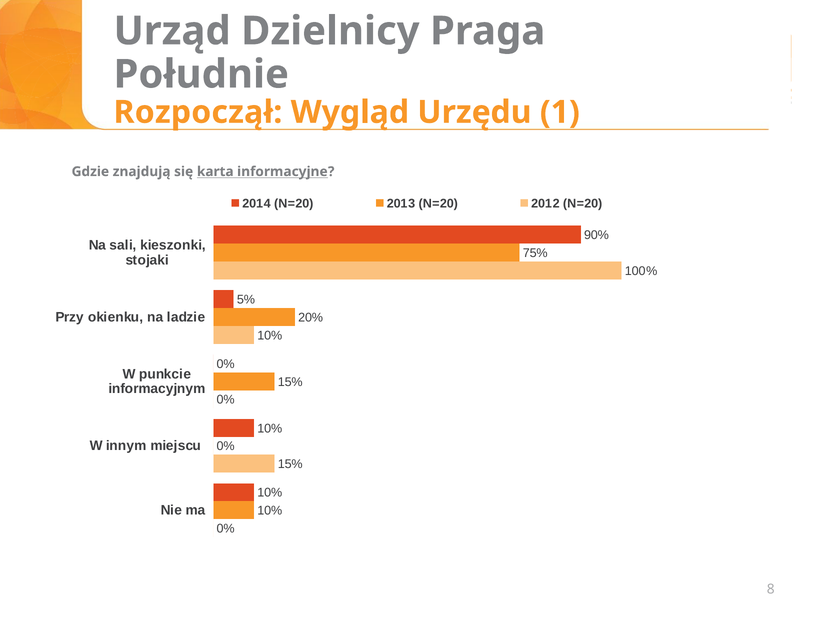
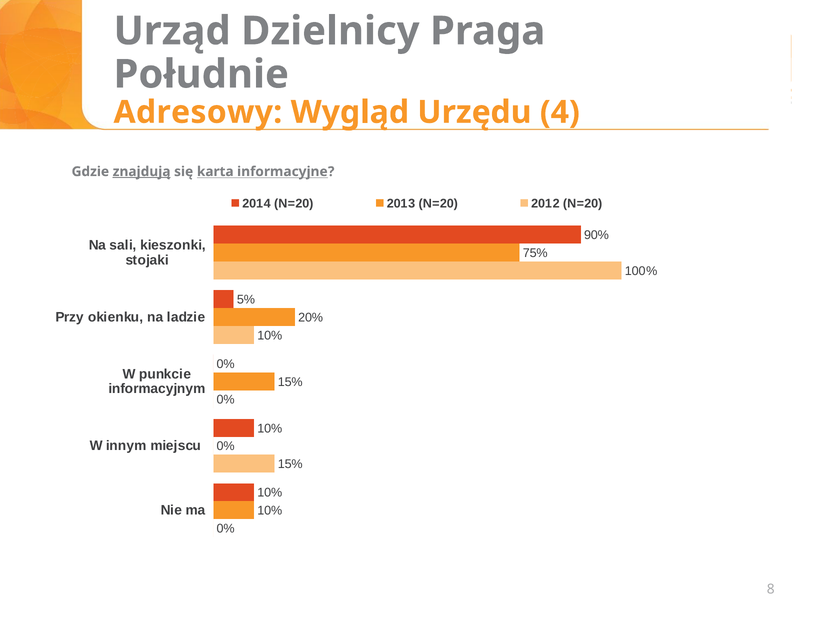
Rozpoczął: Rozpoczął -> Adresowy (198, 112)
1: 1 -> 4 (560, 112)
znajdują underline: none -> present (142, 172)
